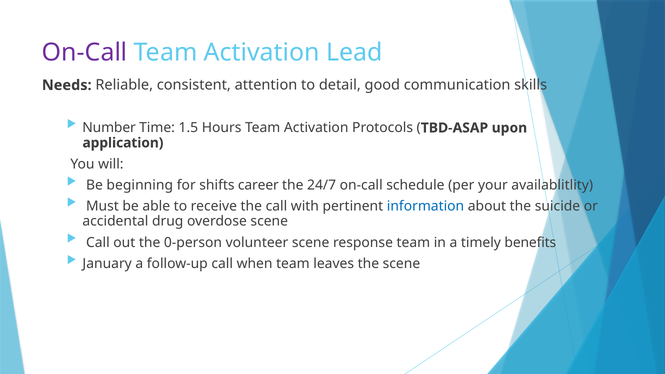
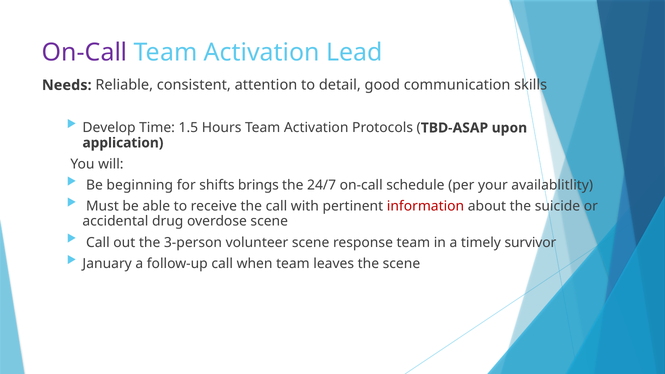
Number: Number -> Develop (109, 128)
career: career -> brings (258, 185)
information colour: blue -> red (426, 206)
0-person: 0-person -> 3-person (193, 243)
benefits: benefits -> survivor (530, 243)
